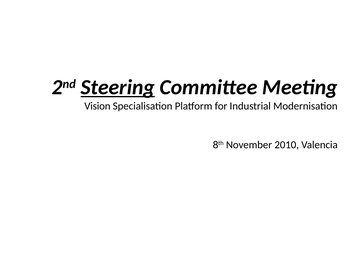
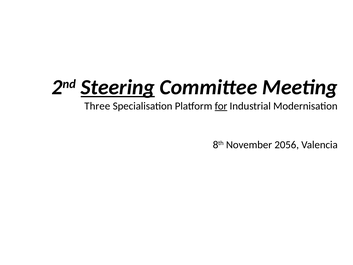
Vision: Vision -> Three (97, 106)
for underline: none -> present (221, 106)
2010: 2010 -> 2056 (287, 145)
